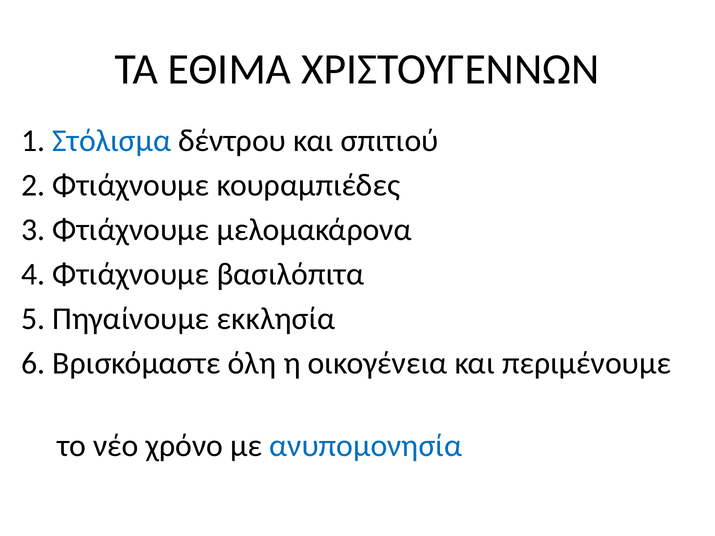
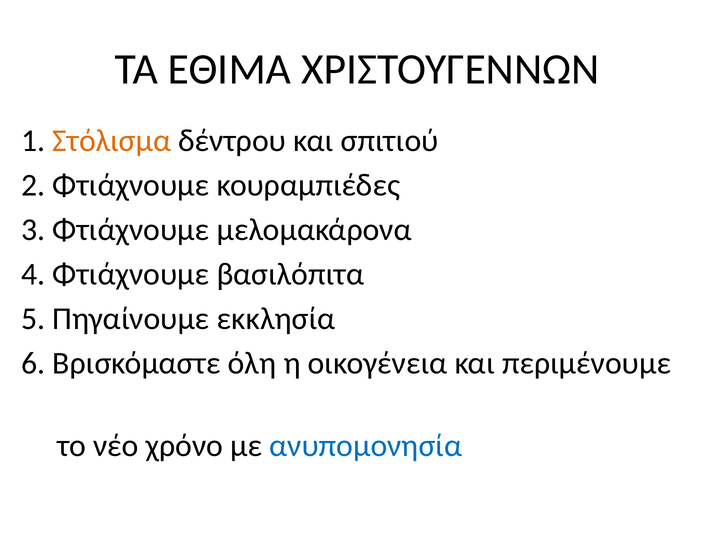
Στόλισμα colour: blue -> orange (112, 141)
